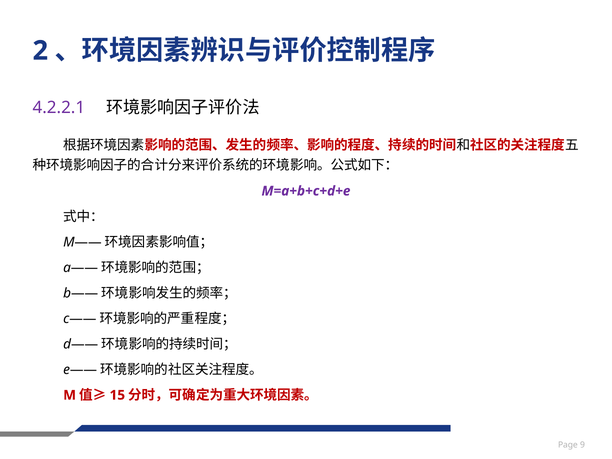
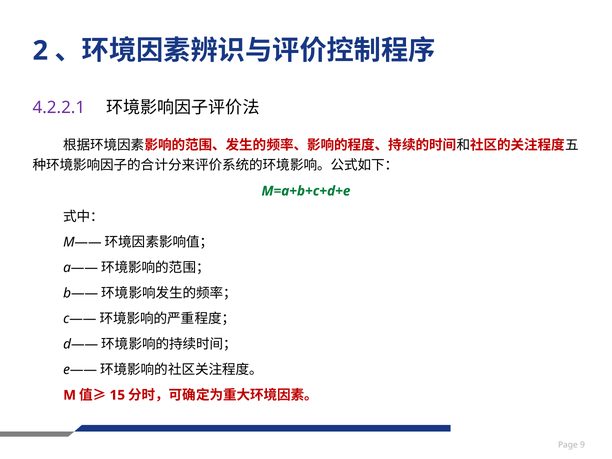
M=a+b+c+d+e colour: purple -> green (306, 191)
